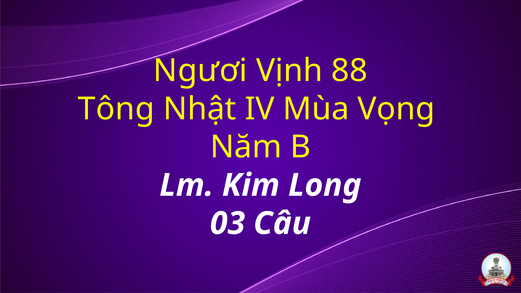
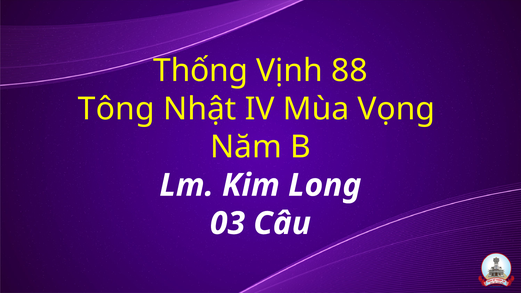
Ngươi: Ngươi -> Thống (201, 71)
